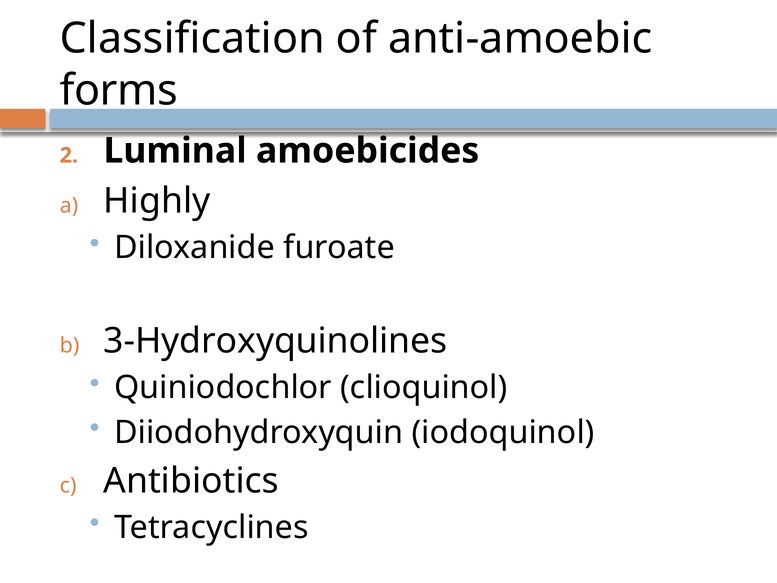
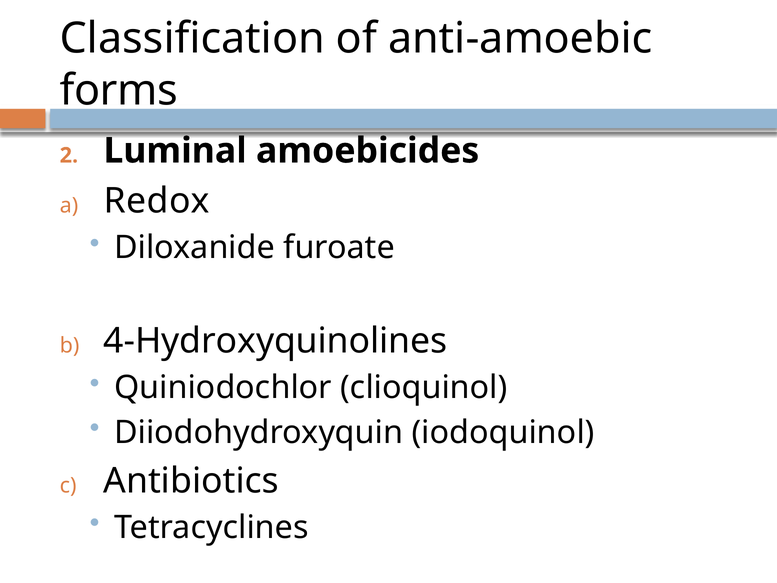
Highly: Highly -> Redox (157, 201)
3-Hydroxyquinolines: 3-Hydroxyquinolines -> 4-Hydroxyquinolines (275, 341)
